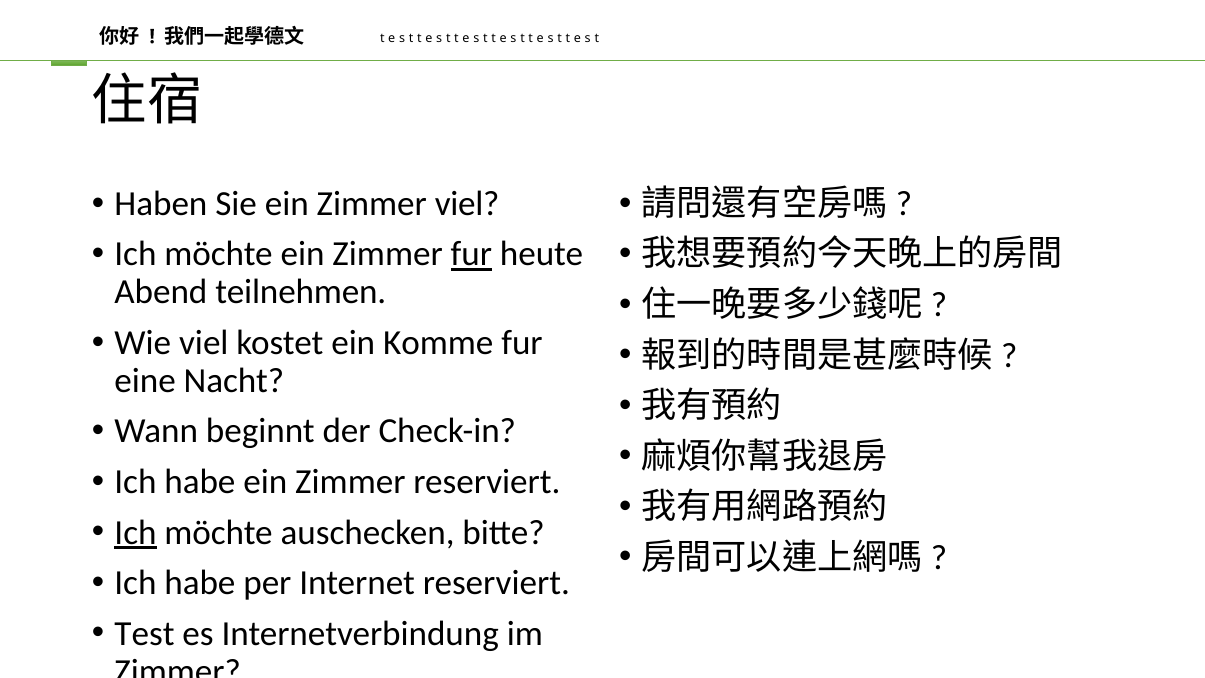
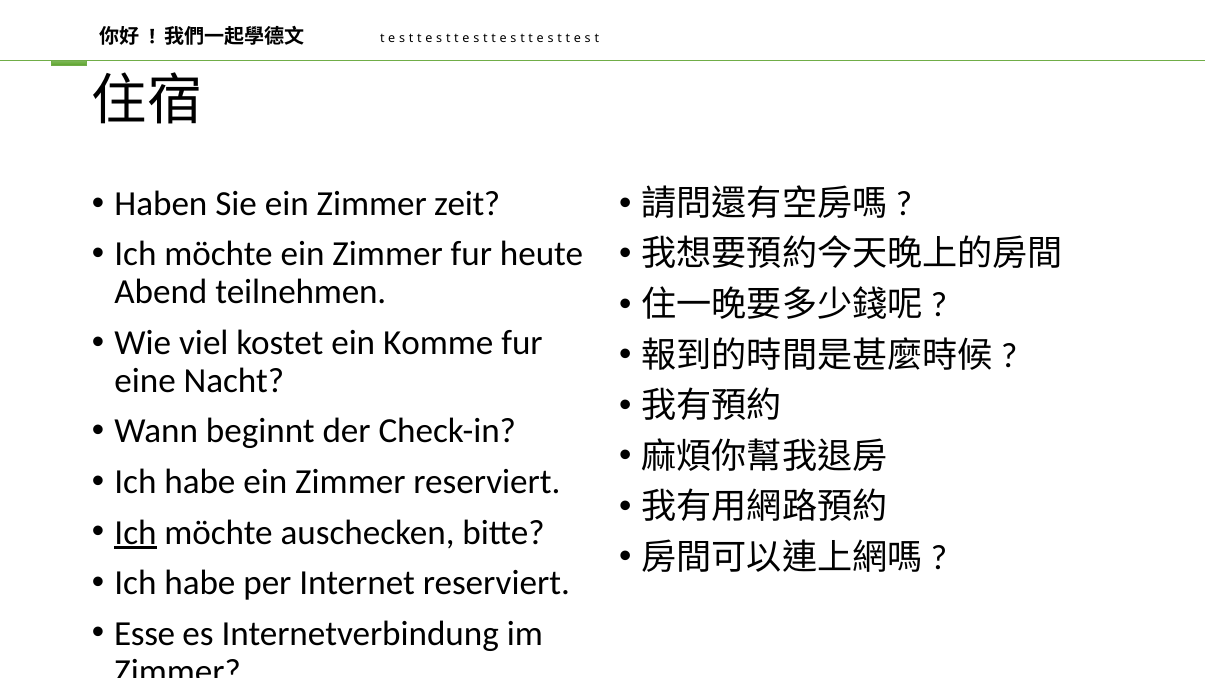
Zimmer viel: viel -> zeit (467, 204)
fur underline: present -> none (471, 254)
Test: Test -> Esse (145, 633)
